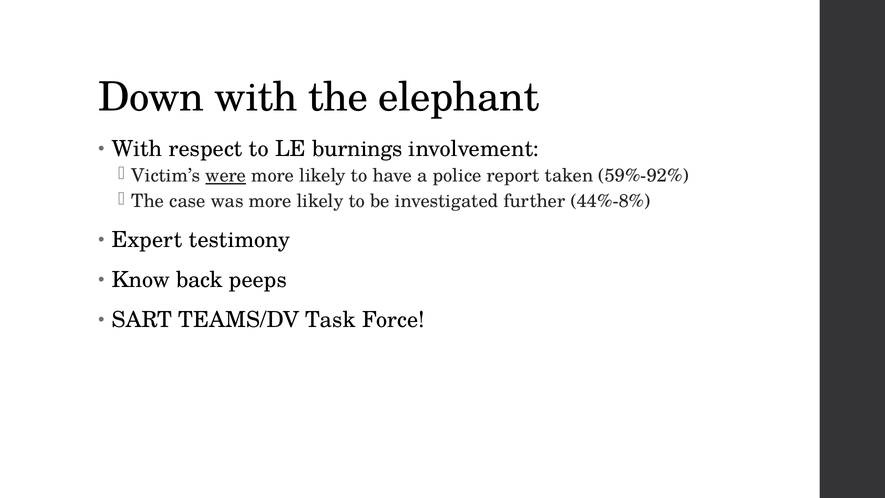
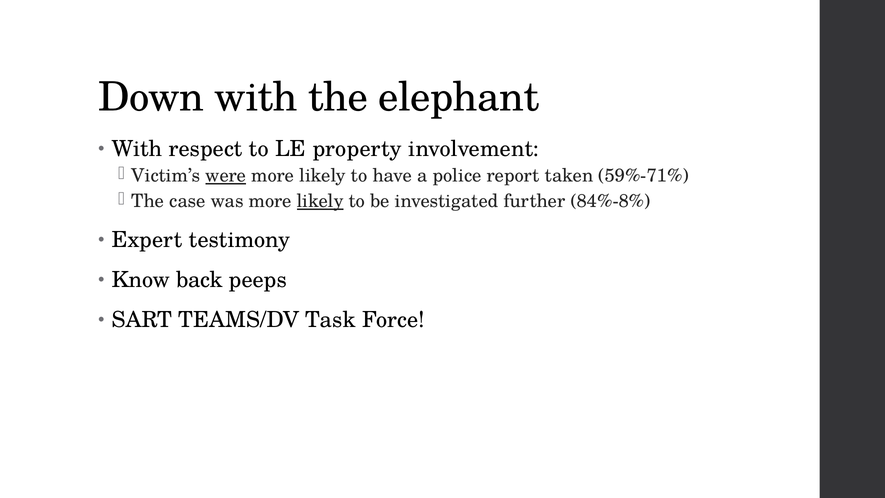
burnings: burnings -> property (357, 149)
59%-92%: 59%-92% -> 59%-71% (644, 176)
likely underline: none -> present (320, 201)
44%-8%: 44%-8% -> 84%-8% (611, 201)
